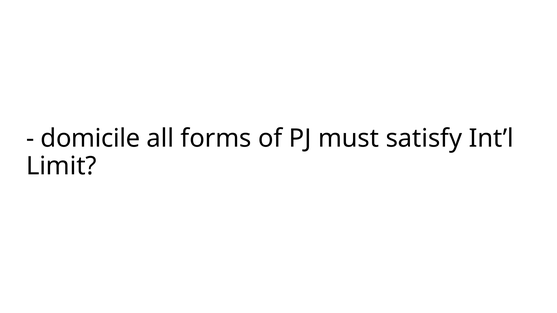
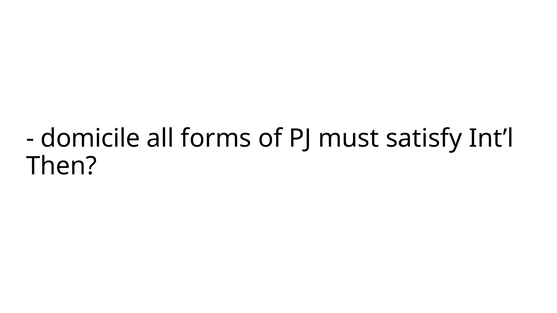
Limit: Limit -> Then (61, 166)
